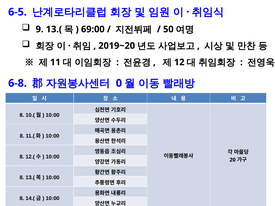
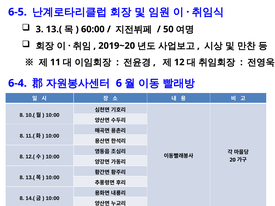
9: 9 -> 3 (40, 29)
69:00: 69:00 -> 60:00 (93, 29)
6-8: 6-8 -> 6-4 (17, 83)
0: 0 -> 6 (119, 83)
